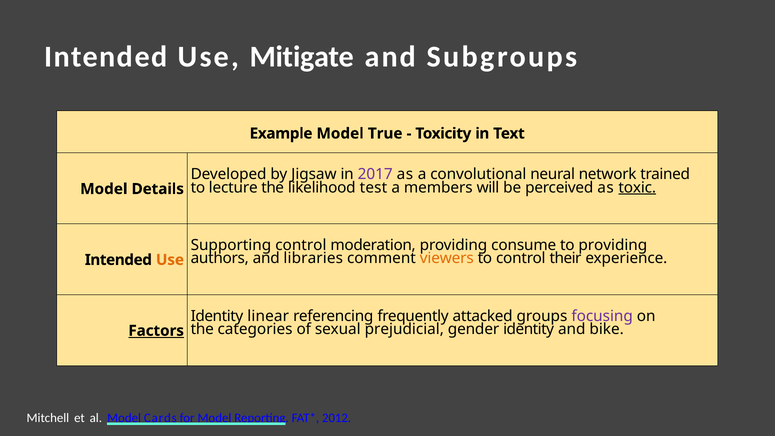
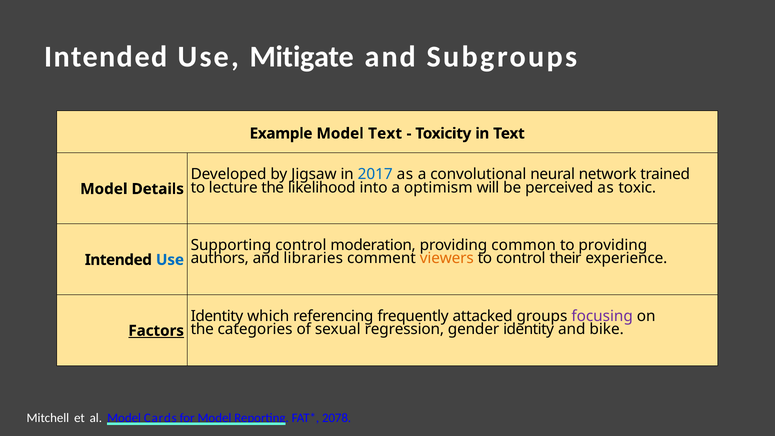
Model True: True -> Text (385, 133)
2017 colour: purple -> blue (375, 174)
test: test -> into (374, 188)
members: members -> optimism (438, 188)
toxic underline: present -> none (637, 188)
consume: consume -> common (524, 245)
Use colour: orange -> blue (170, 260)
linear: linear -> which (268, 316)
prejudicial: prejudicial -> regression (404, 329)
2012: 2012 -> 2078 (337, 418)
